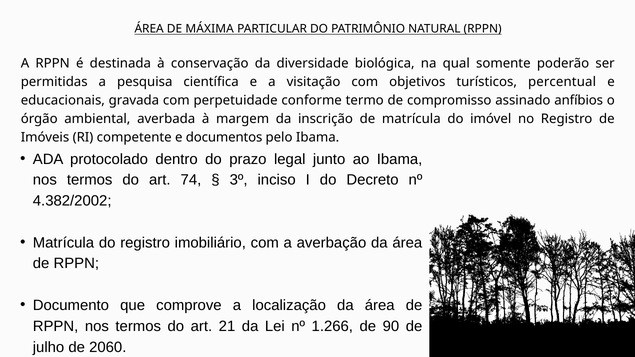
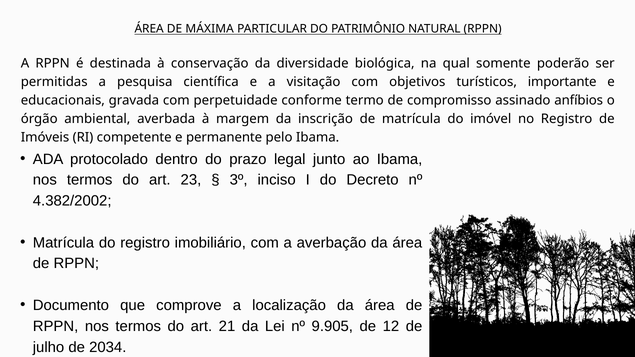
percentual: percentual -> importante (562, 82)
documentos: documentos -> permanente (224, 137)
74: 74 -> 23 (191, 180)
1.266: 1.266 -> 9.905 (332, 326)
90: 90 -> 12 (391, 326)
2060: 2060 -> 2034 (108, 347)
